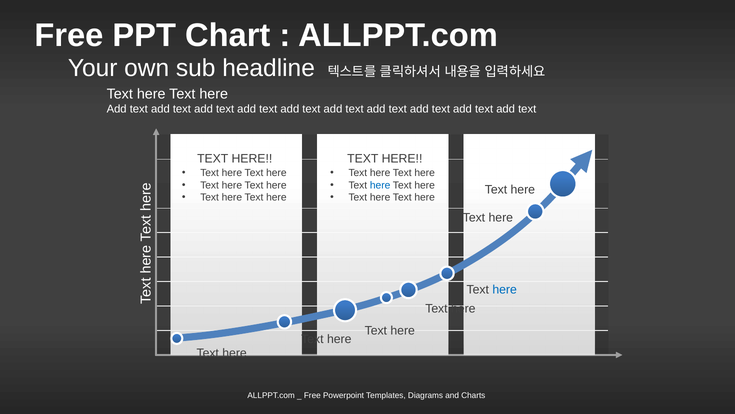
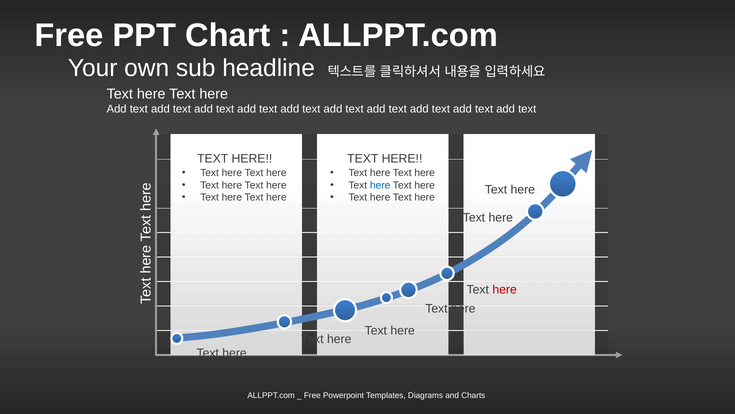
here colour: blue -> red (505, 289)
